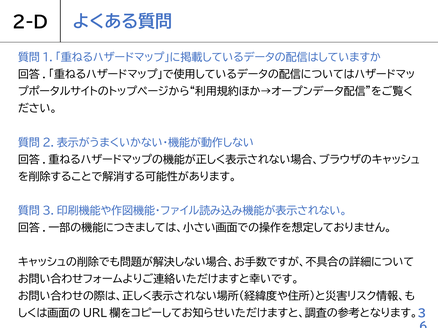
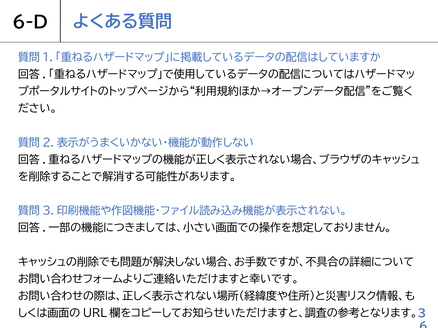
2-D: 2-D -> 6-D (30, 23)
